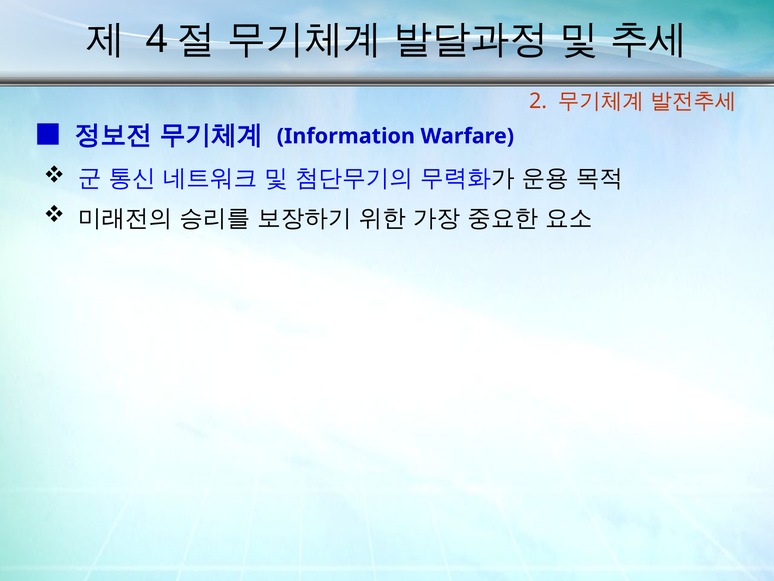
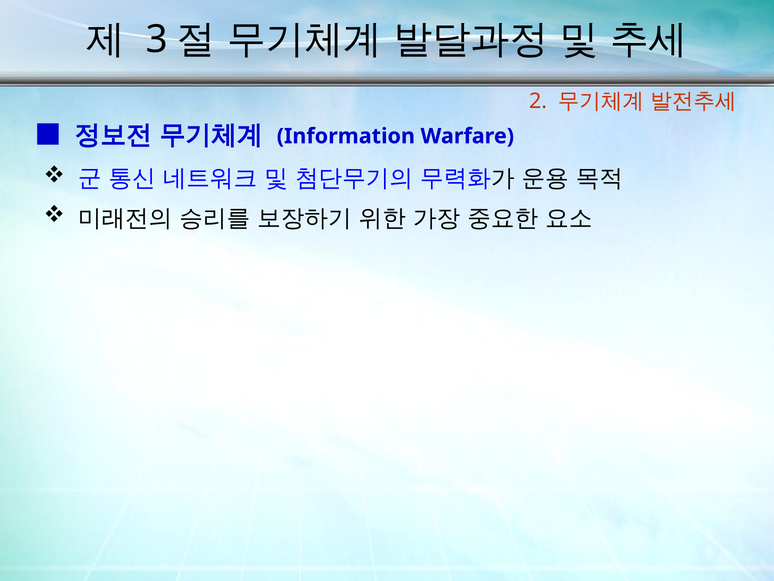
4: 4 -> 3 (157, 40)
